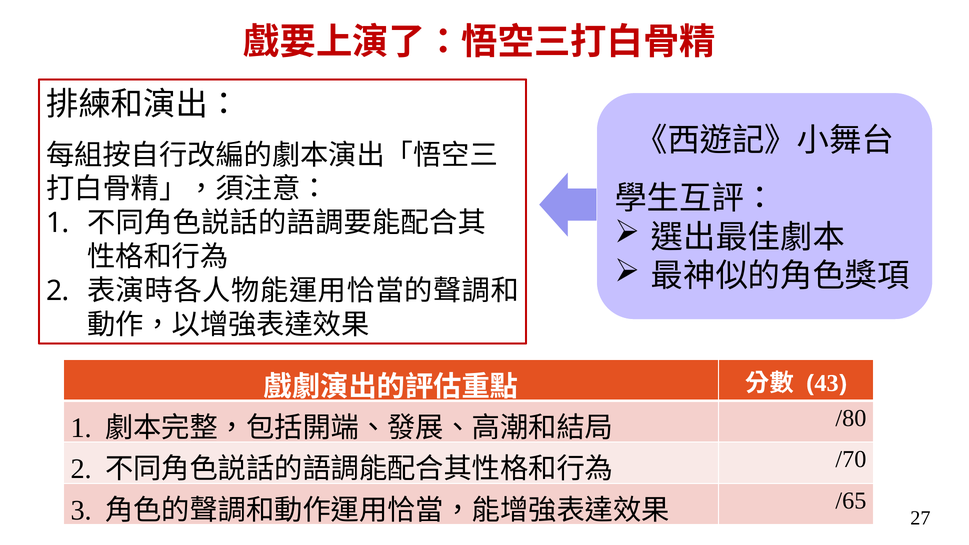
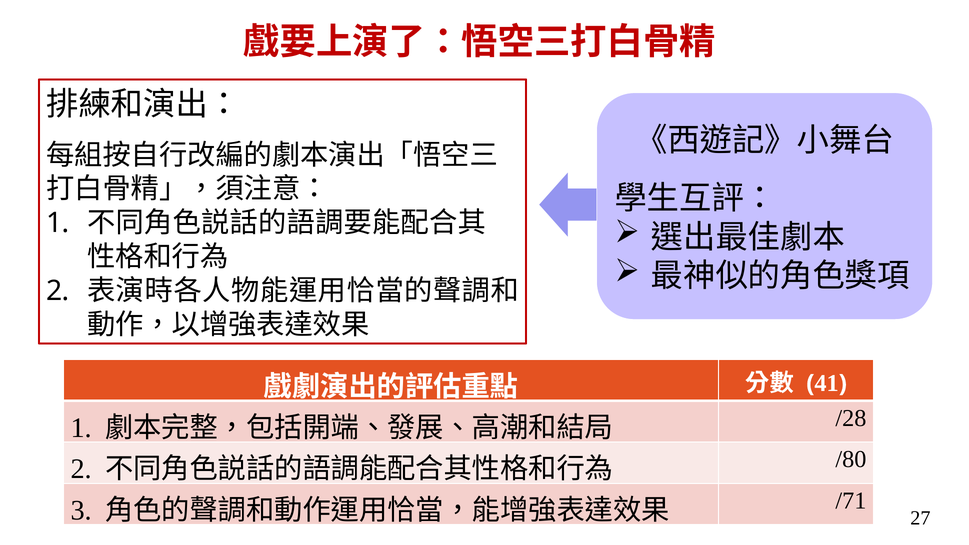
43: 43 -> 41 (827, 383)
/80: /80 -> /28 (851, 418)
/70: /70 -> /80 (851, 459)
/65: /65 -> /71 (851, 501)
